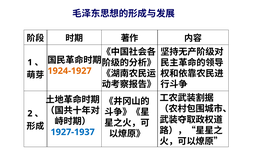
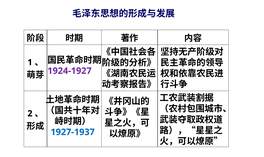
1924-1927 colour: orange -> purple (70, 71)
